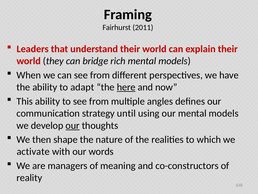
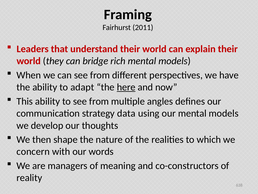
until: until -> data (126, 113)
our underline: present -> none (73, 125)
activate: activate -> concern (33, 151)
